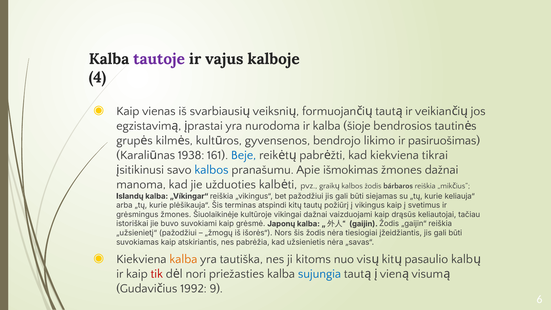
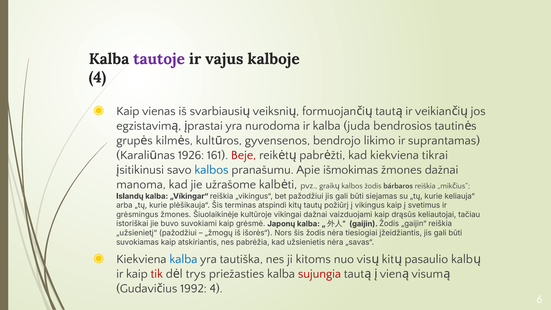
šioje: šioje -> juda (357, 126)
pasiruošimas: pasiruošimas -> suprantamas (444, 140)
1938: 1938 -> 1926 (191, 155)
Beje colour: blue -> red (244, 155)
užduoties: užduoties -> užrašome (231, 185)
kalba colour: orange -> blue (183, 259)
nori: nori -> trys (196, 274)
sujungia colour: blue -> red (320, 274)
1992 9: 9 -> 4 (216, 288)
